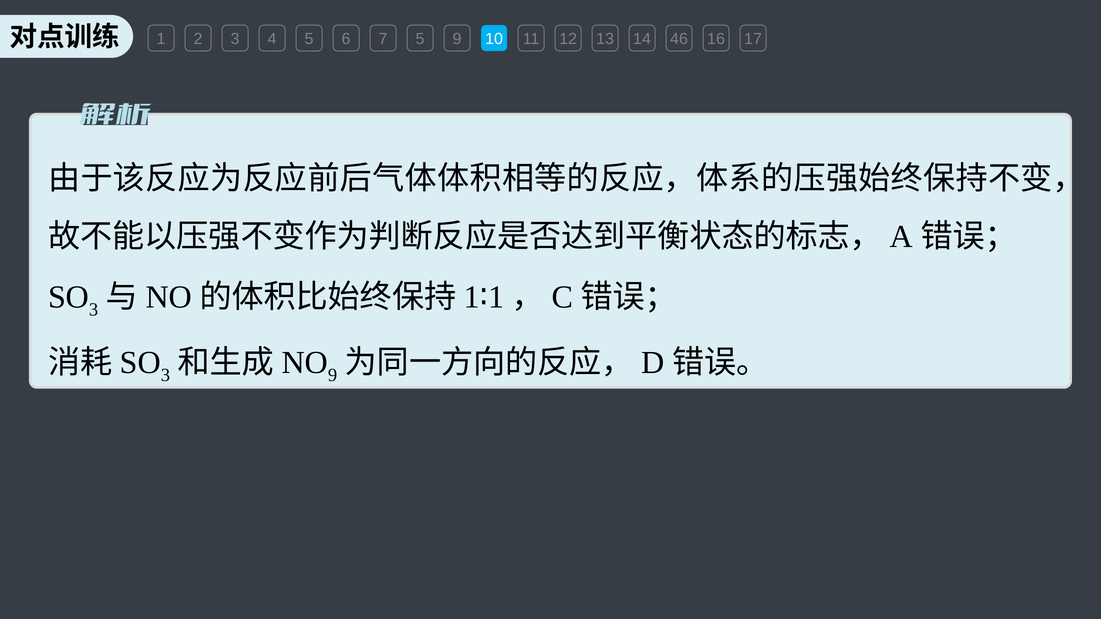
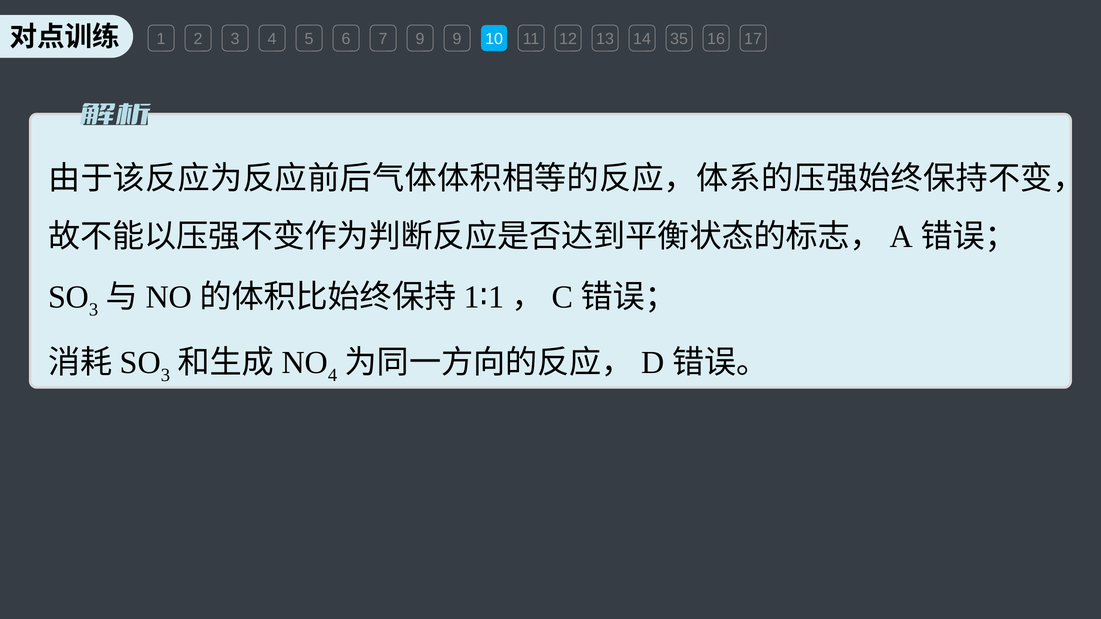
7 5: 5 -> 9 (420, 39)
46: 46 -> 35 (679, 39)
9: 9 -> 4 (333, 376)
